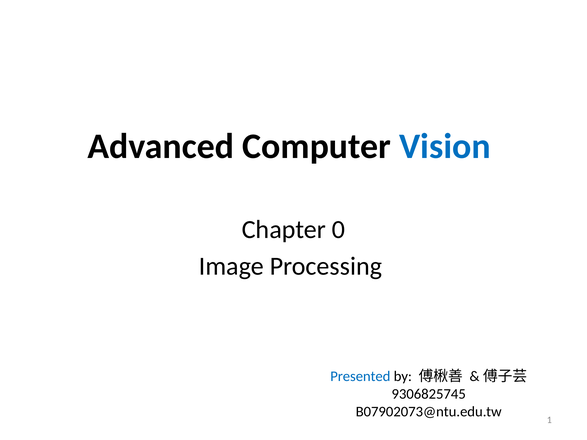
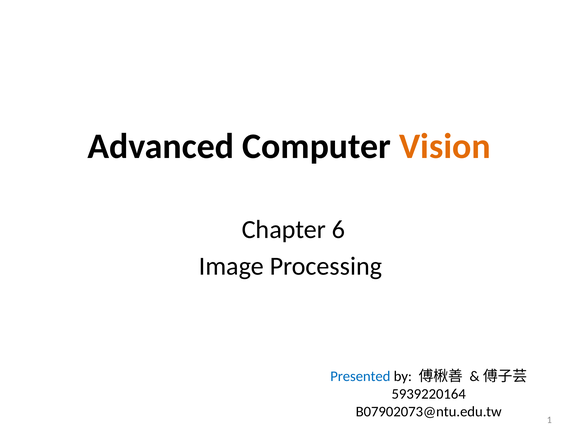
Vision colour: blue -> orange (445, 146)
0: 0 -> 6 (339, 230)
9306825745: 9306825745 -> 5939220164 (429, 394)
